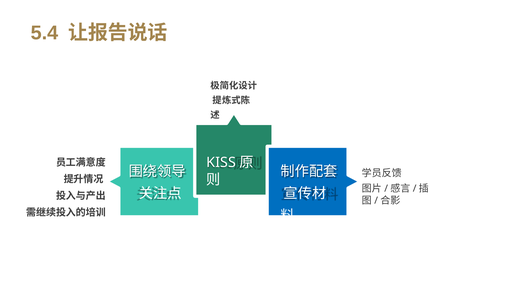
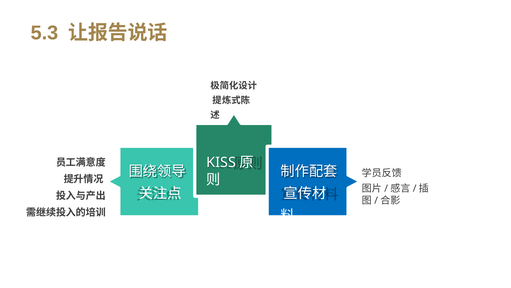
5.4: 5.4 -> 5.3 (44, 33)
